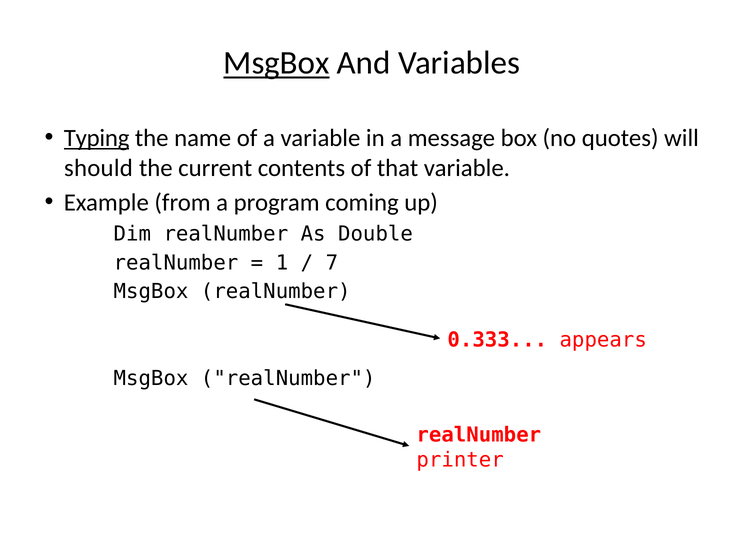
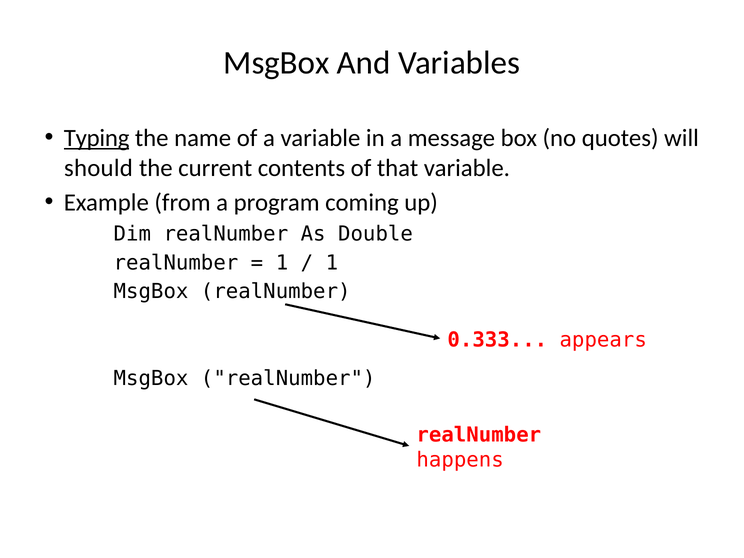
MsgBox underline: present -> none (276, 63)
7: 7 -> 1 (332, 263)
printer: printer -> happens (460, 460)
